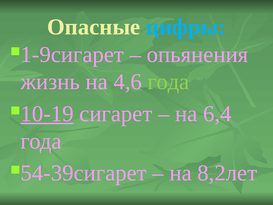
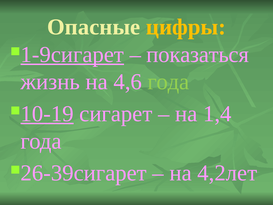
цифры colour: light blue -> yellow (186, 27)
1-9сигарет underline: none -> present (72, 54)
опьянения: опьянения -> показаться (198, 54)
6,4: 6,4 -> 1,4 (217, 114)
54-39сигарет: 54-39сигарет -> 26-39сигарет (84, 173)
8,2лет: 8,2лет -> 4,2лет (227, 173)
